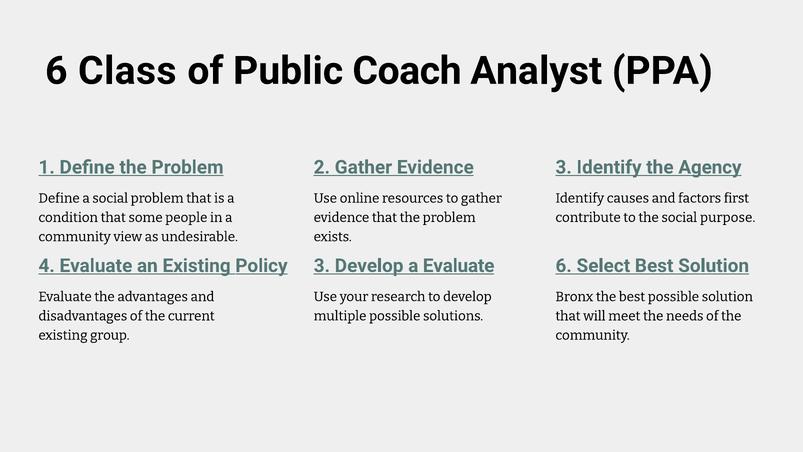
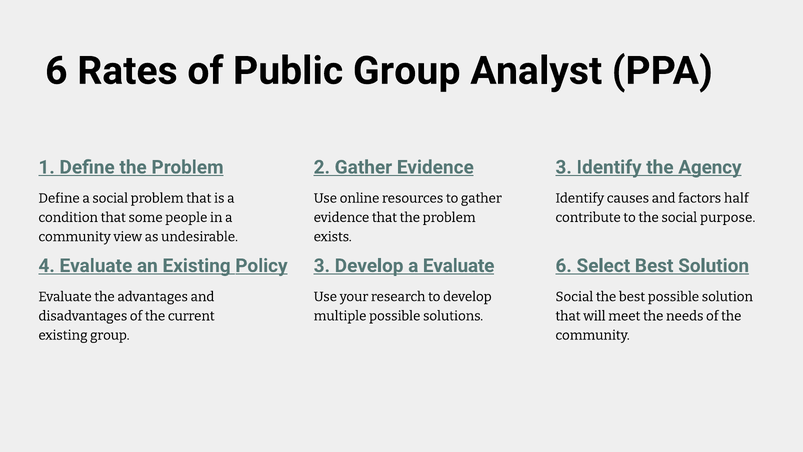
Class: Class -> Rates (127, 71)
Public Coach: Coach -> Group (407, 71)
first: first -> half (736, 198)
Bronx: Bronx -> Social (574, 297)
